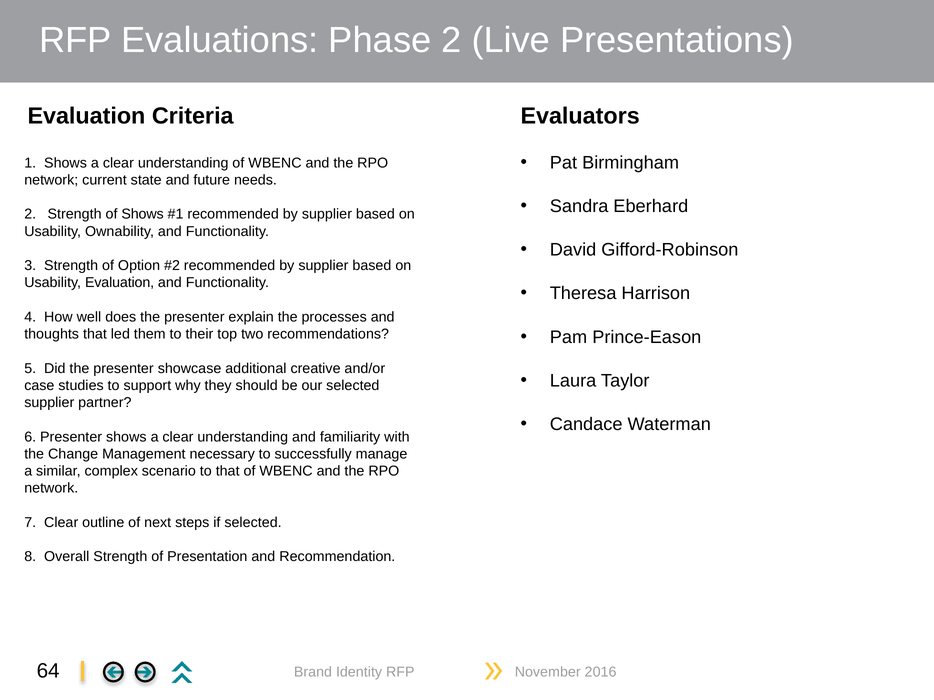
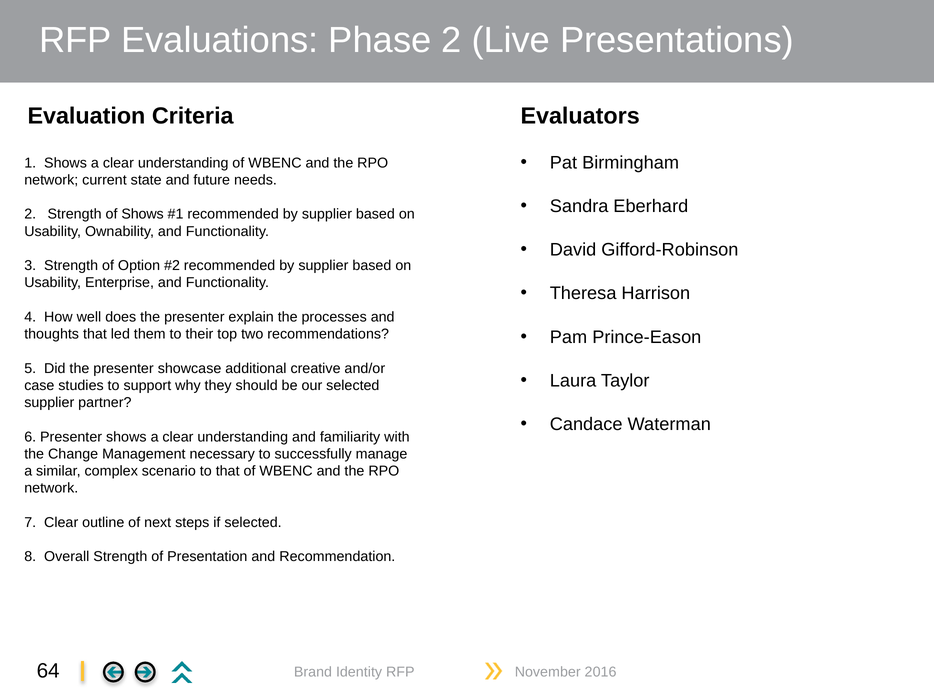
Usability Evaluation: Evaluation -> Enterprise (120, 283)
